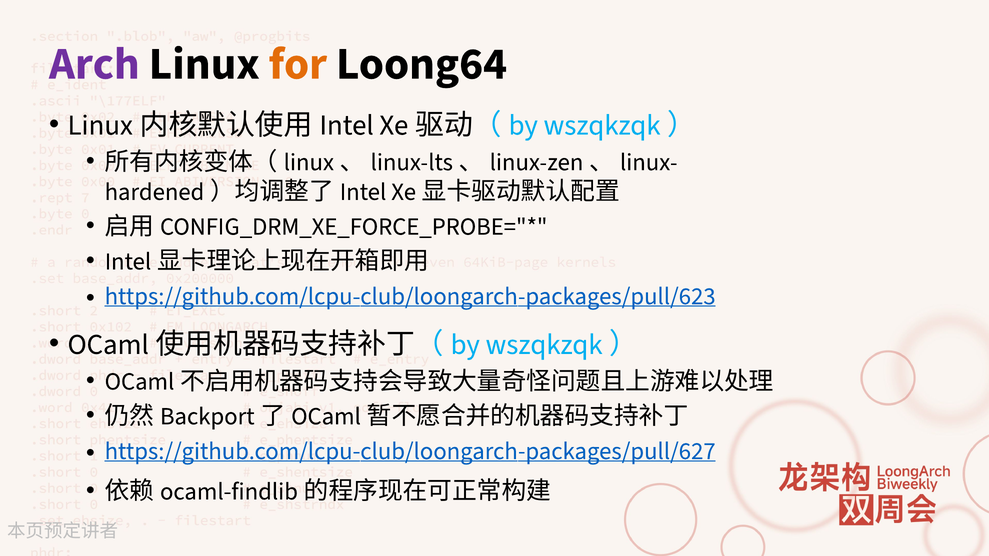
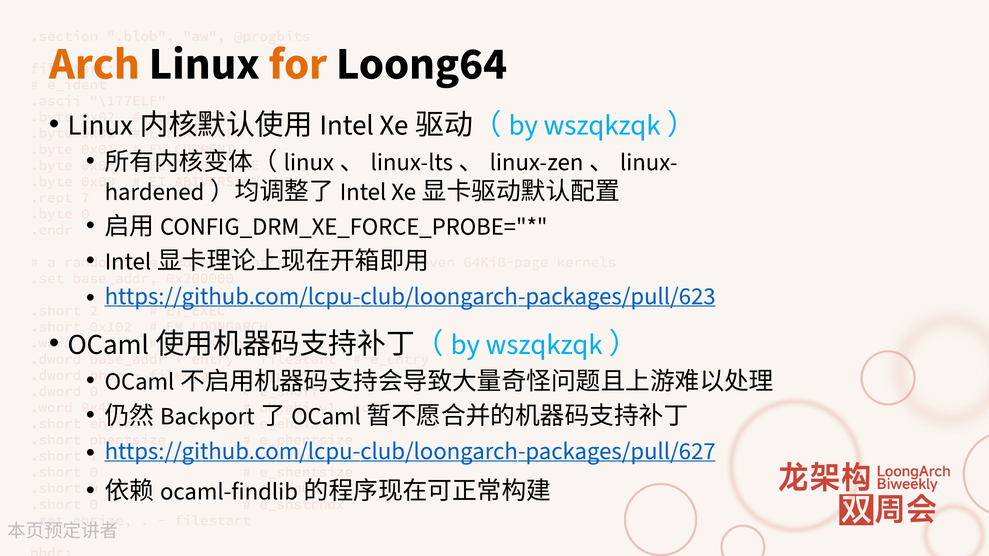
Arch colour: purple -> orange (94, 64)
